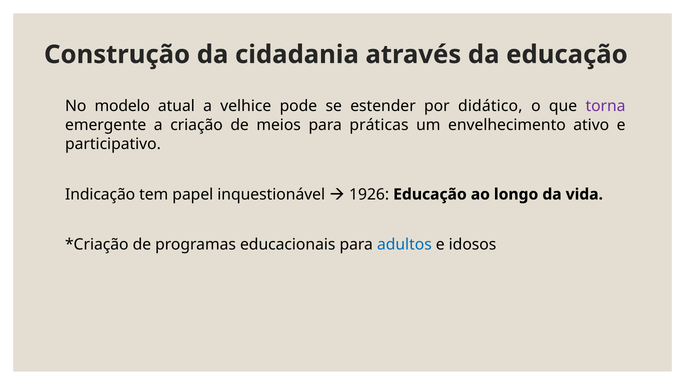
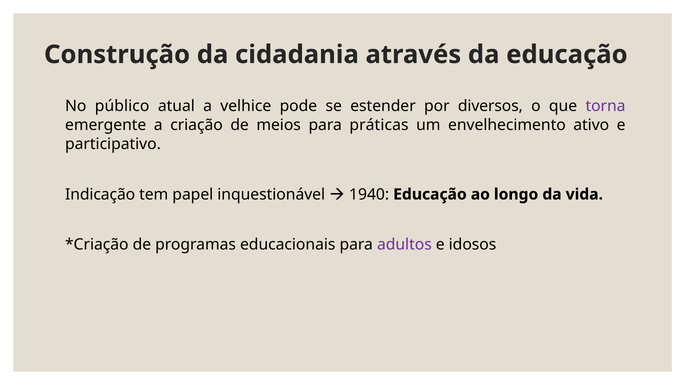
modelo: modelo -> público (122, 106)
didático: didático -> diversos (490, 106)
1926: 1926 -> 1940 (369, 195)
adultos colour: blue -> purple (404, 245)
